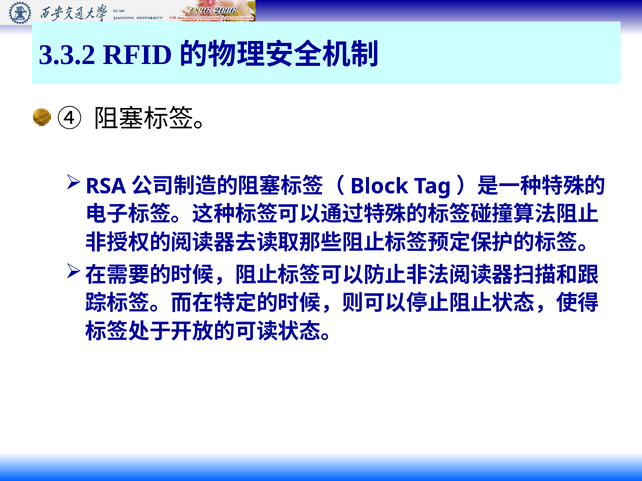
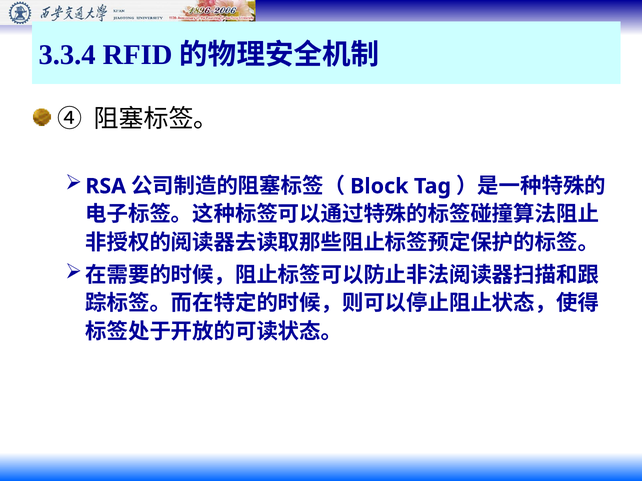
3.3.2: 3.3.2 -> 3.3.4 (67, 55)
